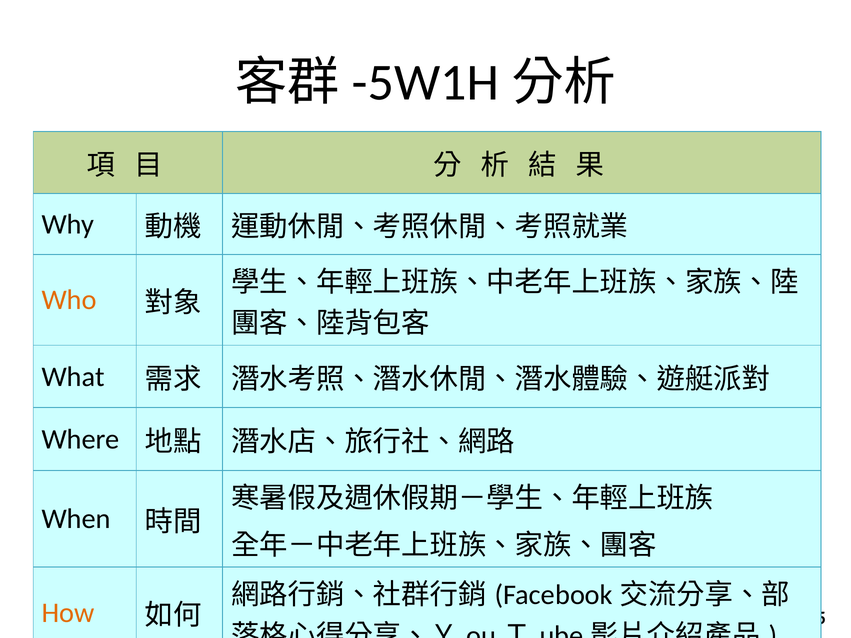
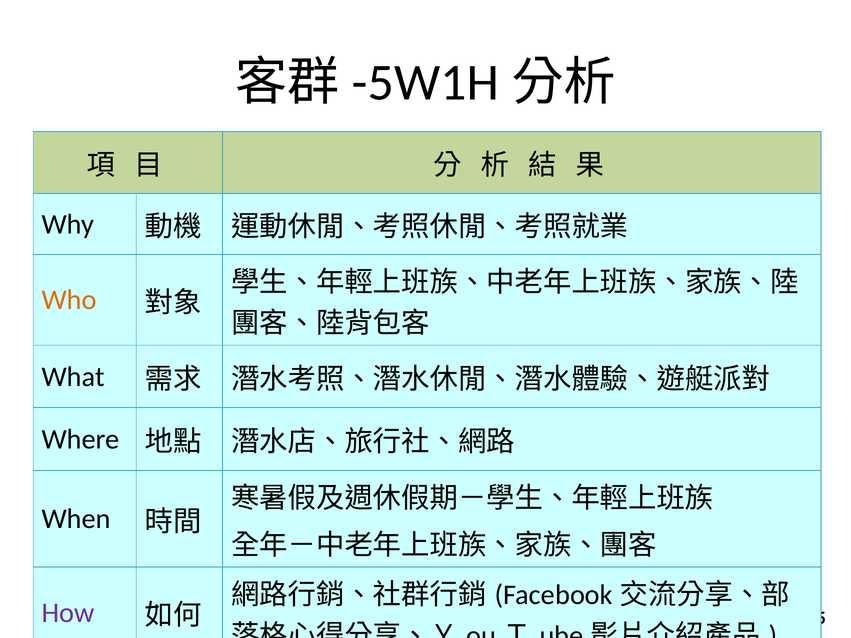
How colour: orange -> purple (68, 613)
